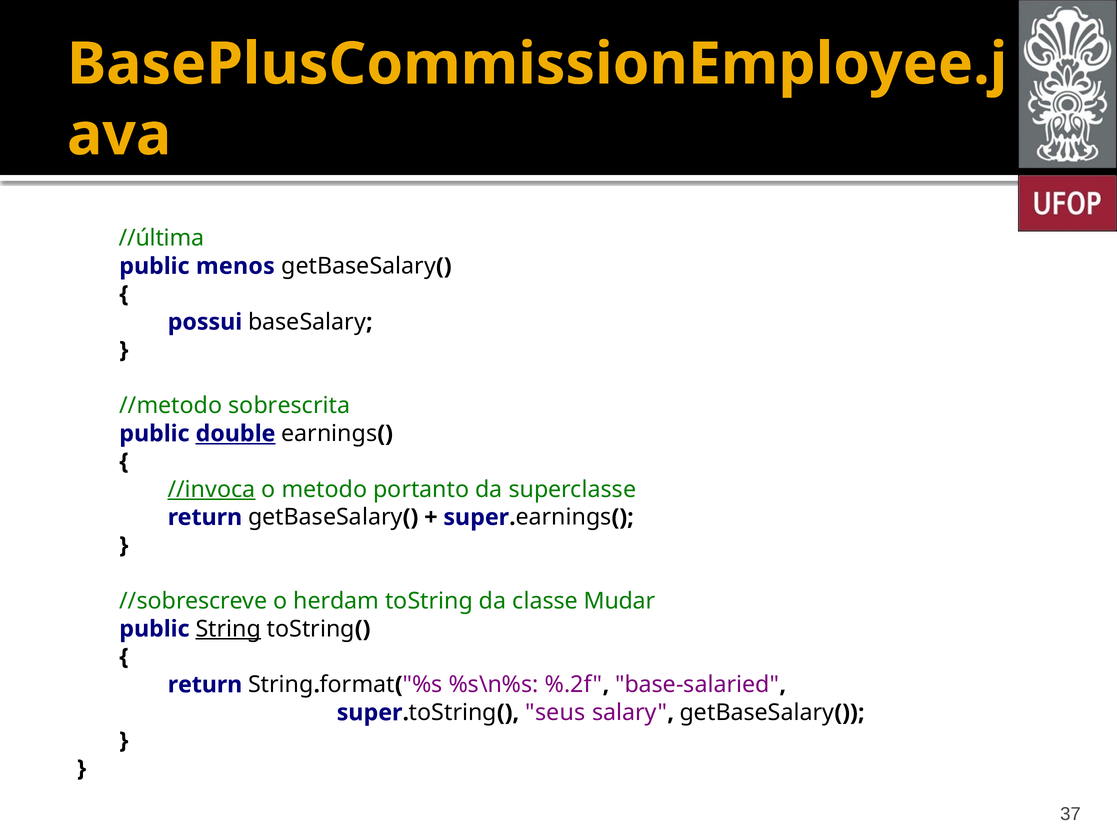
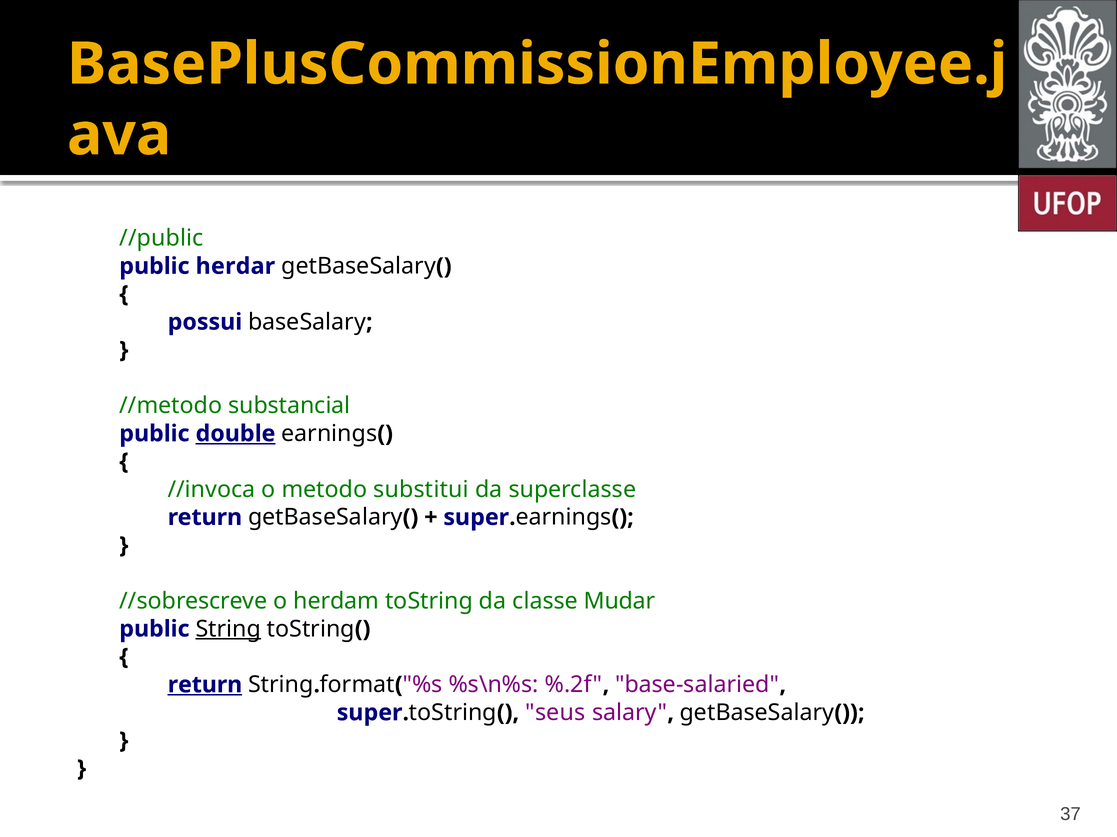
//última: //última -> //public (161, 239)
menos: menos -> herdar (235, 266)
sobrescrita: sobrescrita -> substancial (289, 406)
//invoca underline: present -> none (212, 490)
portanto: portanto -> substitui (421, 490)
return underline: none -> present (205, 685)
